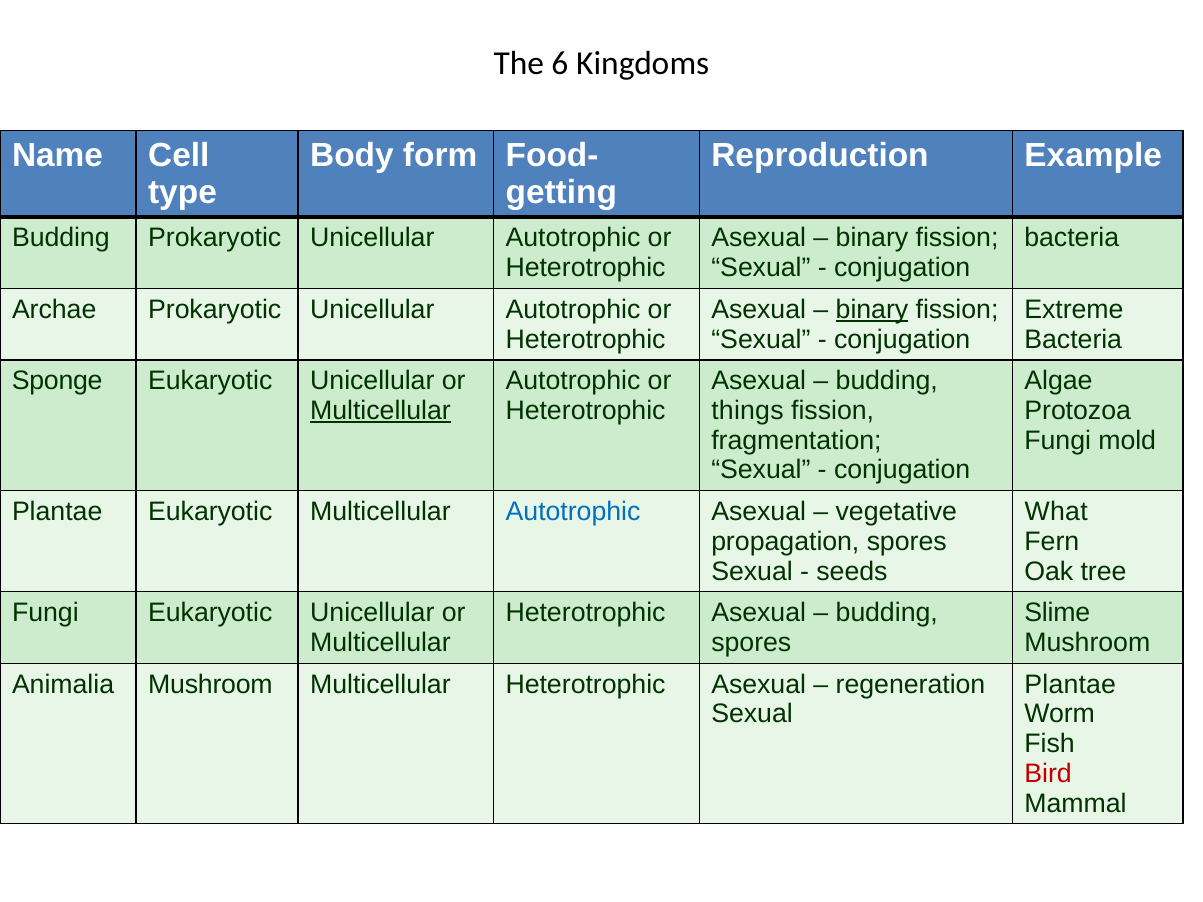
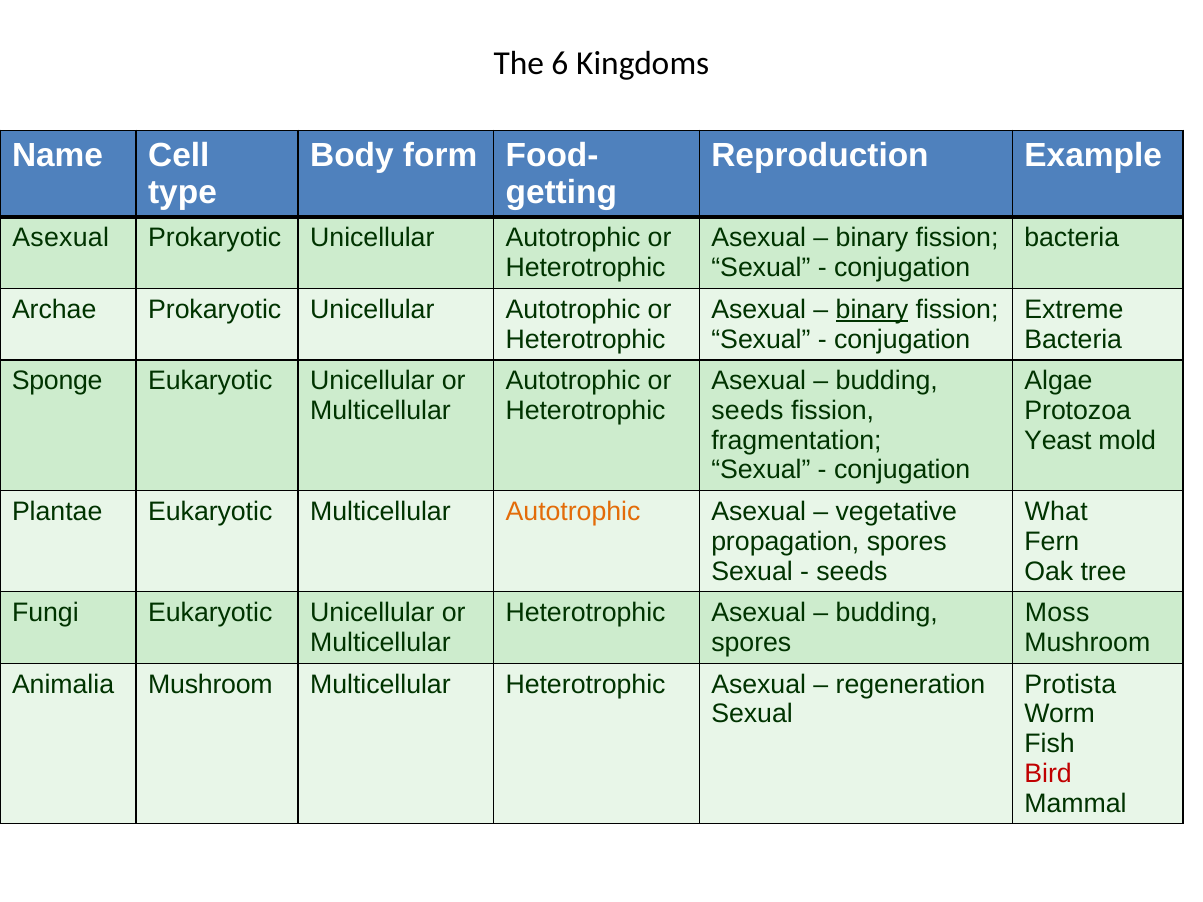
Budding: Budding -> Asexual (61, 238)
Multicellular underline: present -> none (380, 411)
things: things -> seeds (747, 411)
Fungi: Fungi -> Yeast (1058, 441)
Autotrophic colour: blue -> orange (573, 512)
Slime: Slime -> Moss (1057, 613)
Plantae: Plantae -> Protista (1070, 685)
